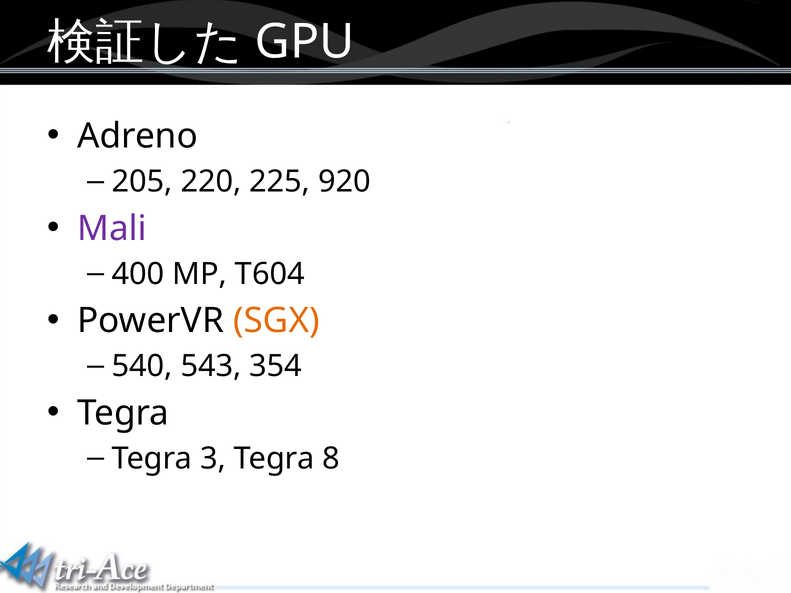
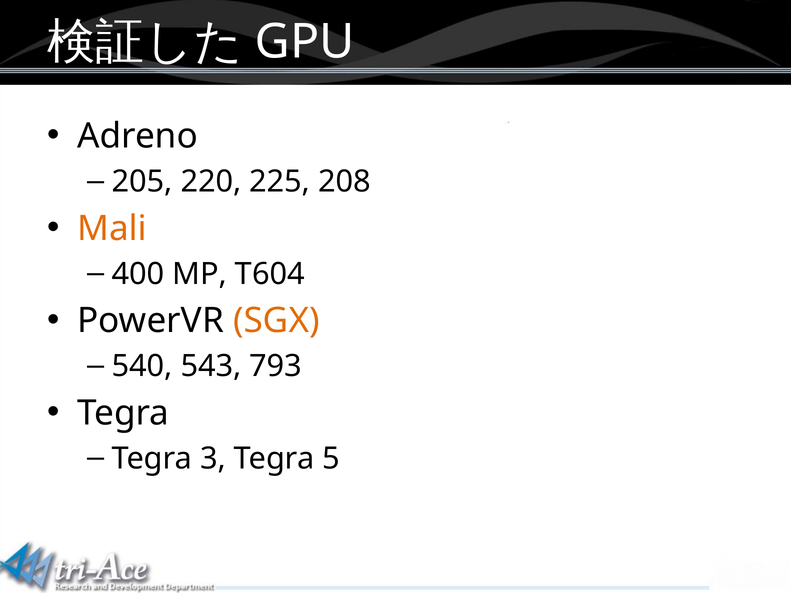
920: 920 -> 208 (345, 182)
Mali colour: purple -> orange (112, 229)
354: 354 -> 793 (276, 366)
8: 8 -> 5 (331, 459)
